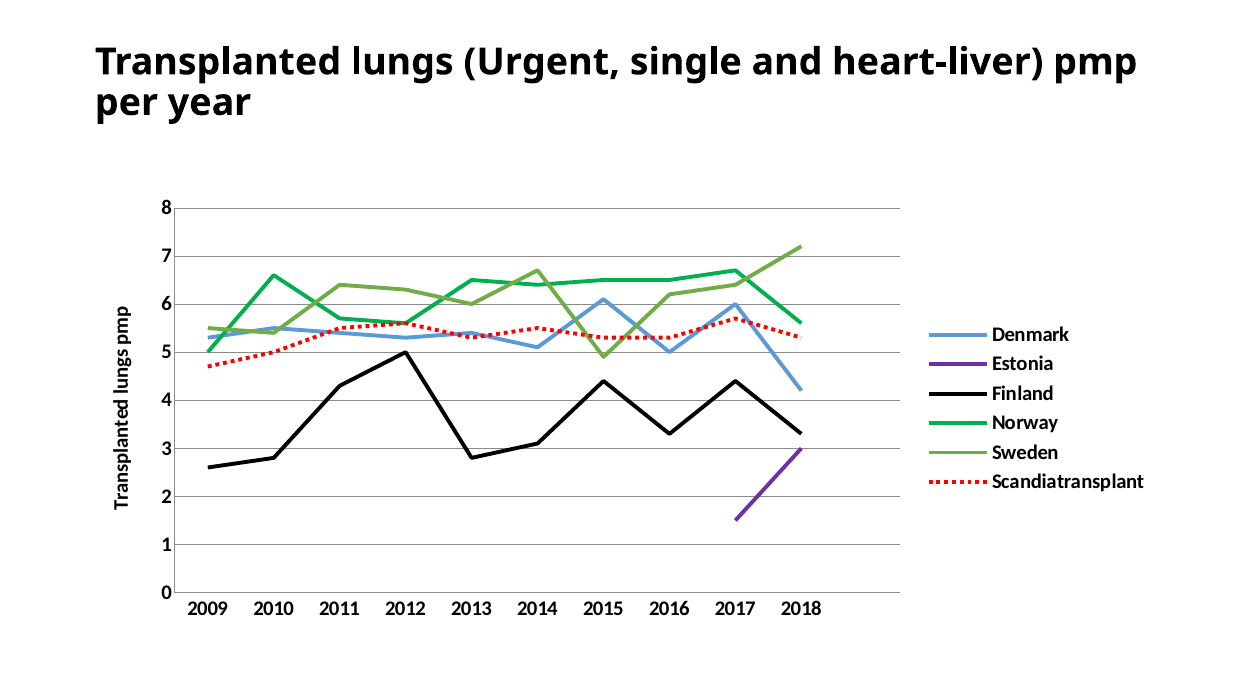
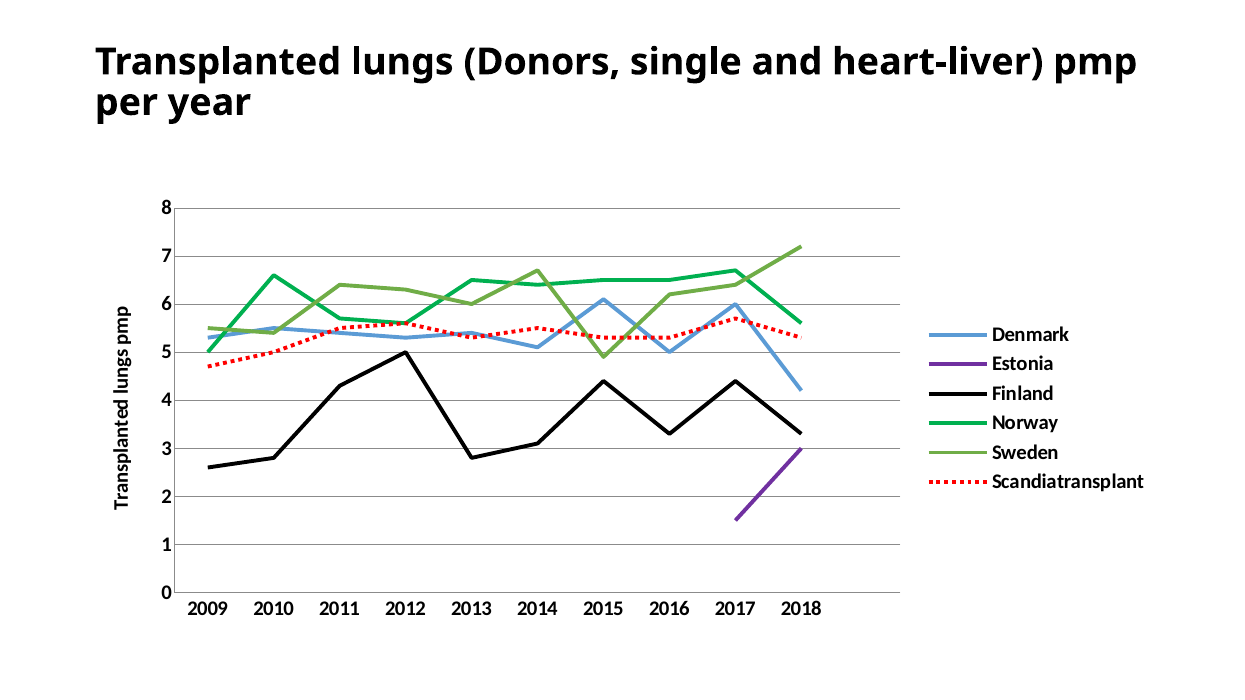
Urgent: Urgent -> Donors (542, 62)
